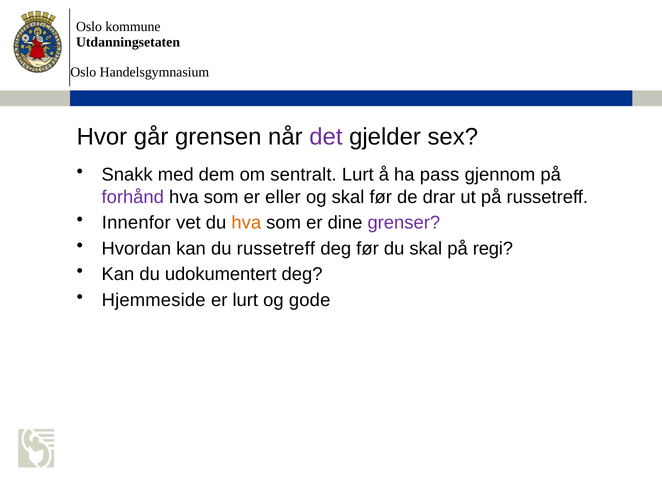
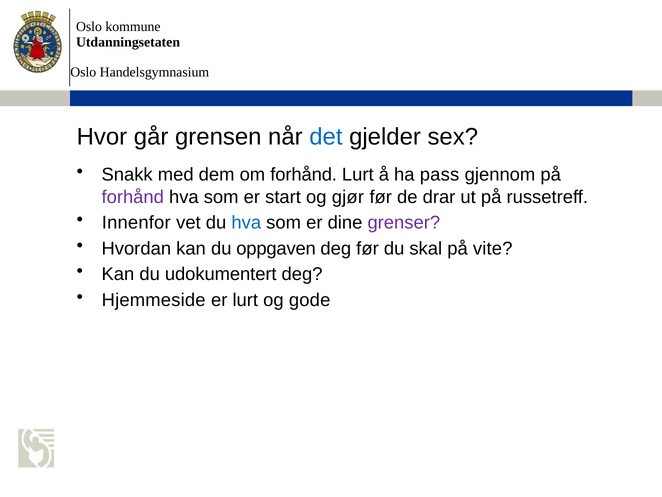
det colour: purple -> blue (326, 137)
om sentralt: sentralt -> forhånd (304, 175)
eller: eller -> start (283, 197)
og skal: skal -> gjør (348, 197)
hva colour: orange -> blue (246, 223)
du russetreff: russetreff -> oppgaven (276, 248)
regi: regi -> vite (493, 248)
